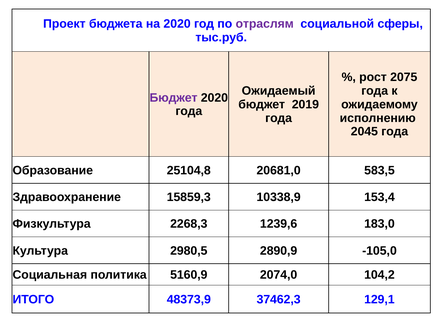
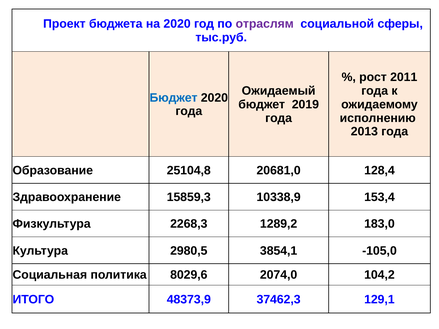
2075: 2075 -> 2011 (404, 77)
Бюджет colour: purple -> blue (174, 98)
2045: 2045 -> 2013 (364, 132)
583,5: 583,5 -> 128,4 (379, 171)
1239,6: 1239,6 -> 1289,2 (279, 224)
2890,9: 2890,9 -> 3854,1 (279, 251)
5160,9: 5160,9 -> 8029,6 (189, 275)
